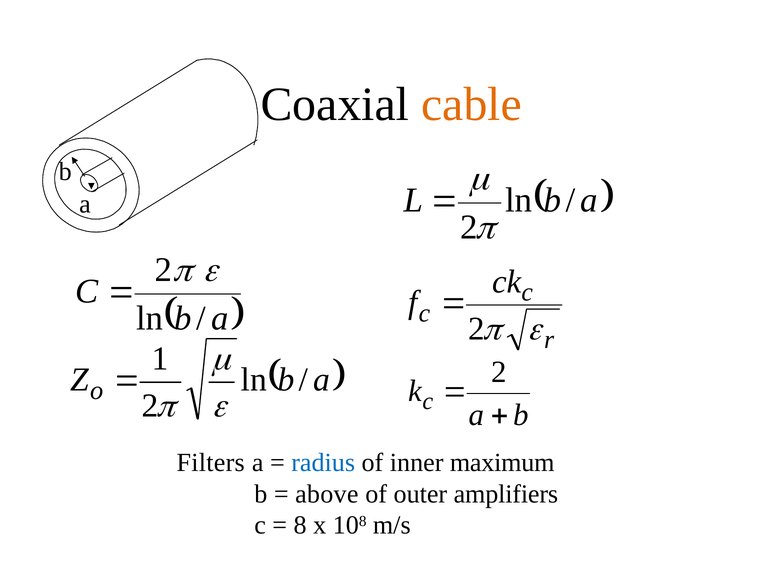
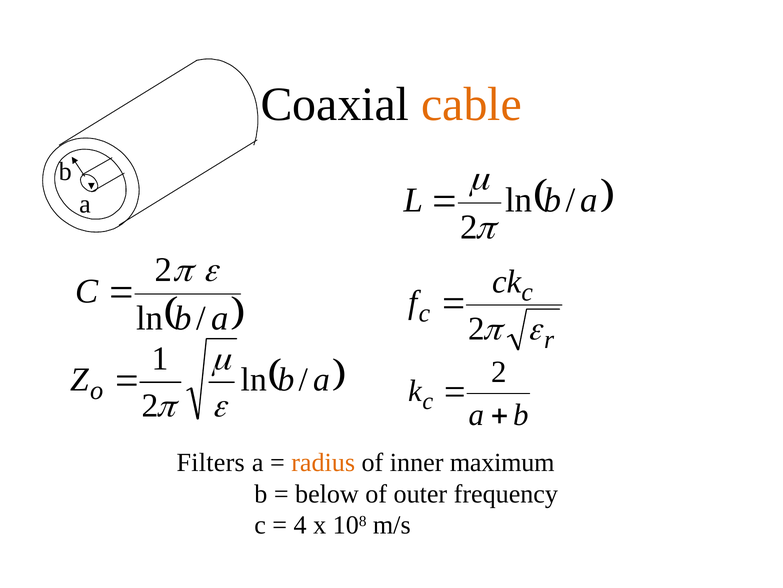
radius colour: blue -> orange (323, 462)
above: above -> below (327, 493)
amplifiers: amplifiers -> frequency (506, 493)
8: 8 -> 4 (300, 525)
